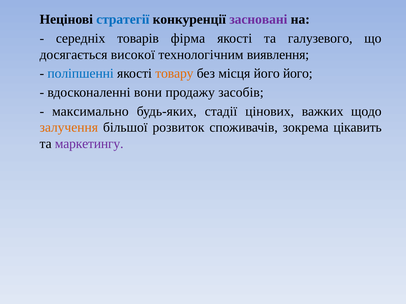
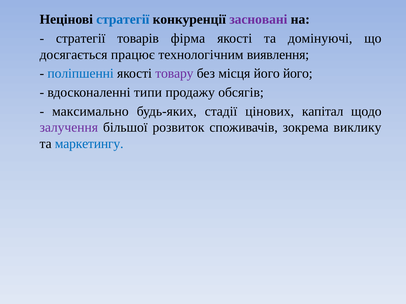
середніх: середніх -> стратегії (81, 38)
галузевого: галузевого -> домінуючі (320, 38)
високої: високої -> працює (133, 55)
товару colour: orange -> purple (174, 74)
вони: вони -> типи (148, 93)
засобів: засобів -> обсягів (241, 93)
важких: важких -> капітал (323, 111)
залучення colour: orange -> purple (69, 128)
цікавить: цікавить -> виклику (357, 128)
маркетингу colour: purple -> blue (89, 144)
